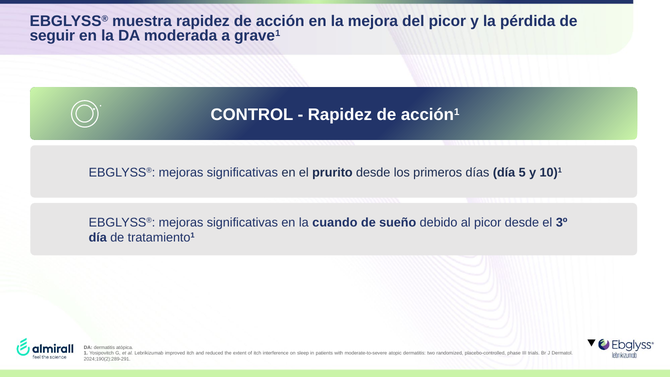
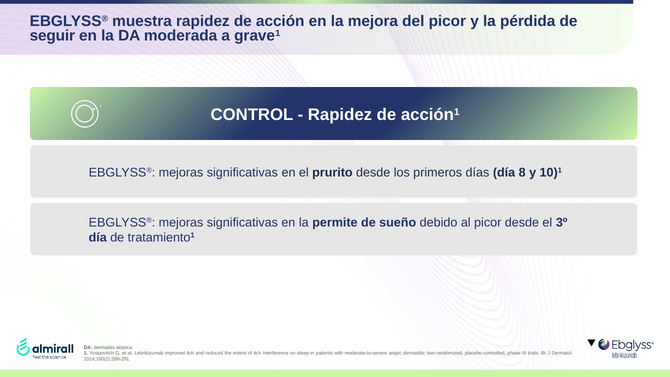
5: 5 -> 8 (522, 172)
cuando: cuando -> permite (335, 222)
